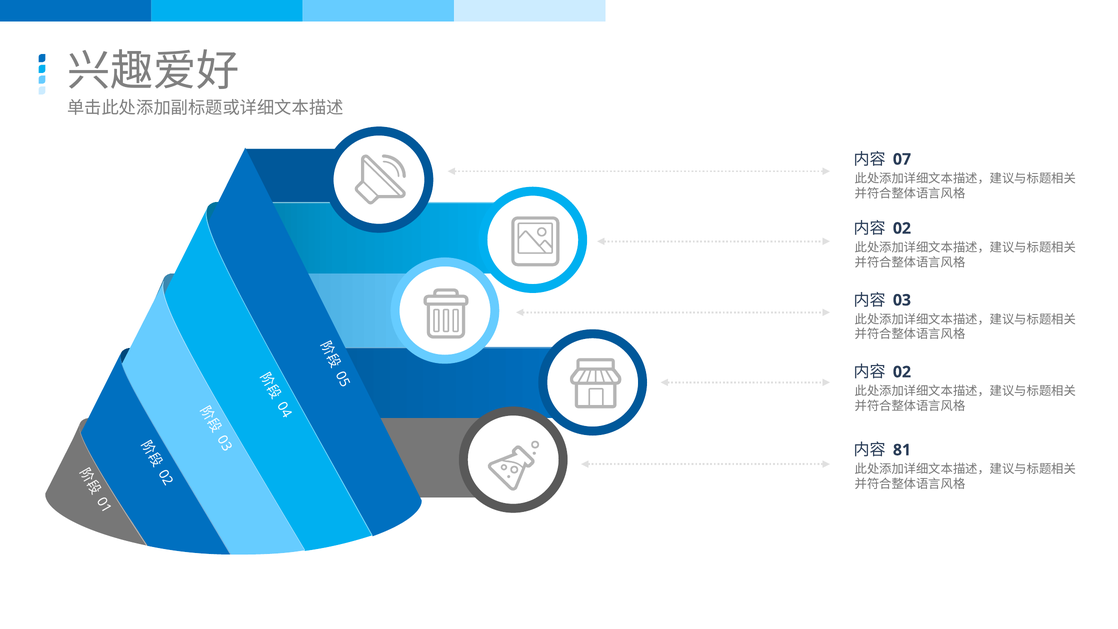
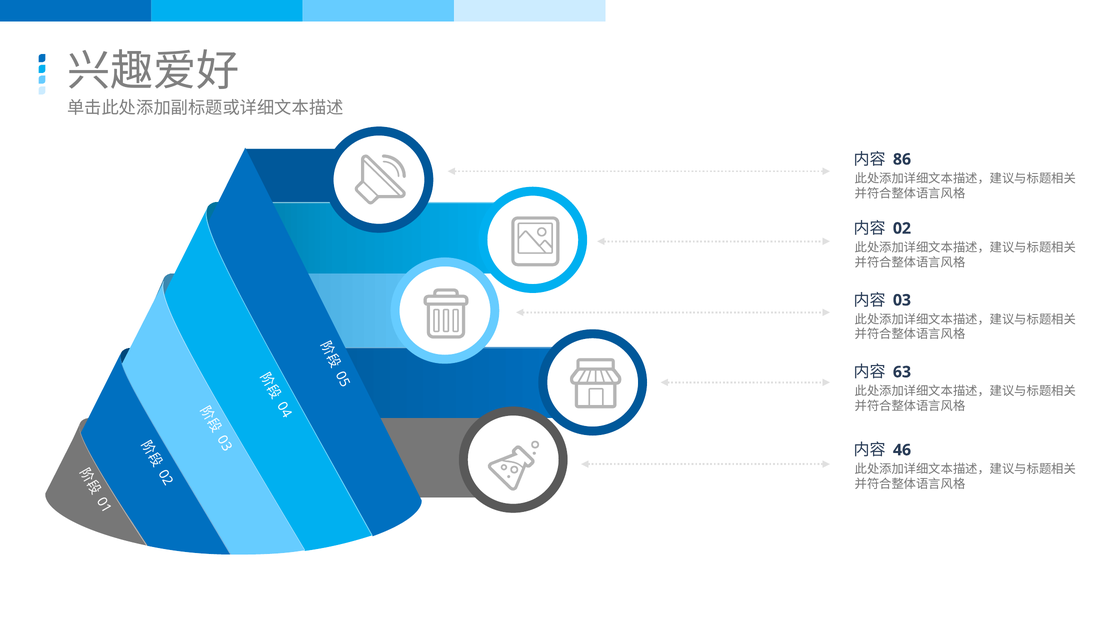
07: 07 -> 86 (902, 159)
02: 02 -> 63 (902, 372)
81: 81 -> 46 (902, 450)
